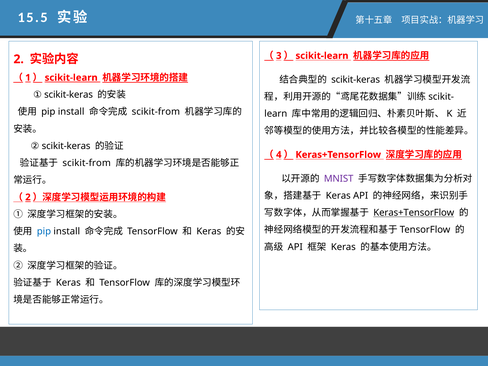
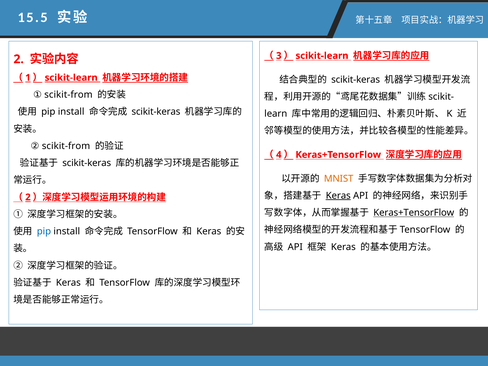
① scikit-keras: scikit-keras -> scikit-from (68, 95)
scikit-from: scikit-from -> scikit-keras (156, 112)
② scikit-keras: scikit-keras -> scikit-from (66, 146)
scikit-from: scikit-from -> scikit-keras (87, 163)
MNIST colour: purple -> orange (339, 179)
Keras underline: none -> present (338, 196)
